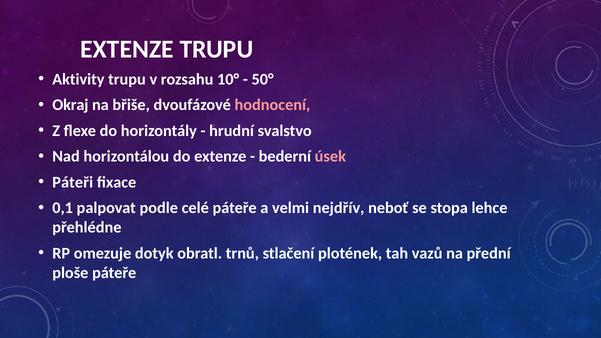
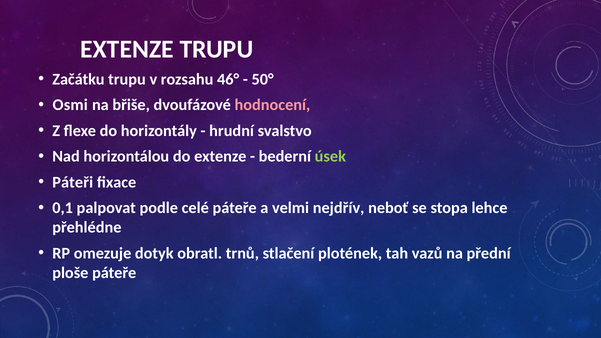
Aktivity: Aktivity -> Začátku (78, 79)
10°: 10° -> 46° (228, 79)
Okraj: Okraj -> Osmi (70, 105)
úsek colour: pink -> light green (330, 157)
